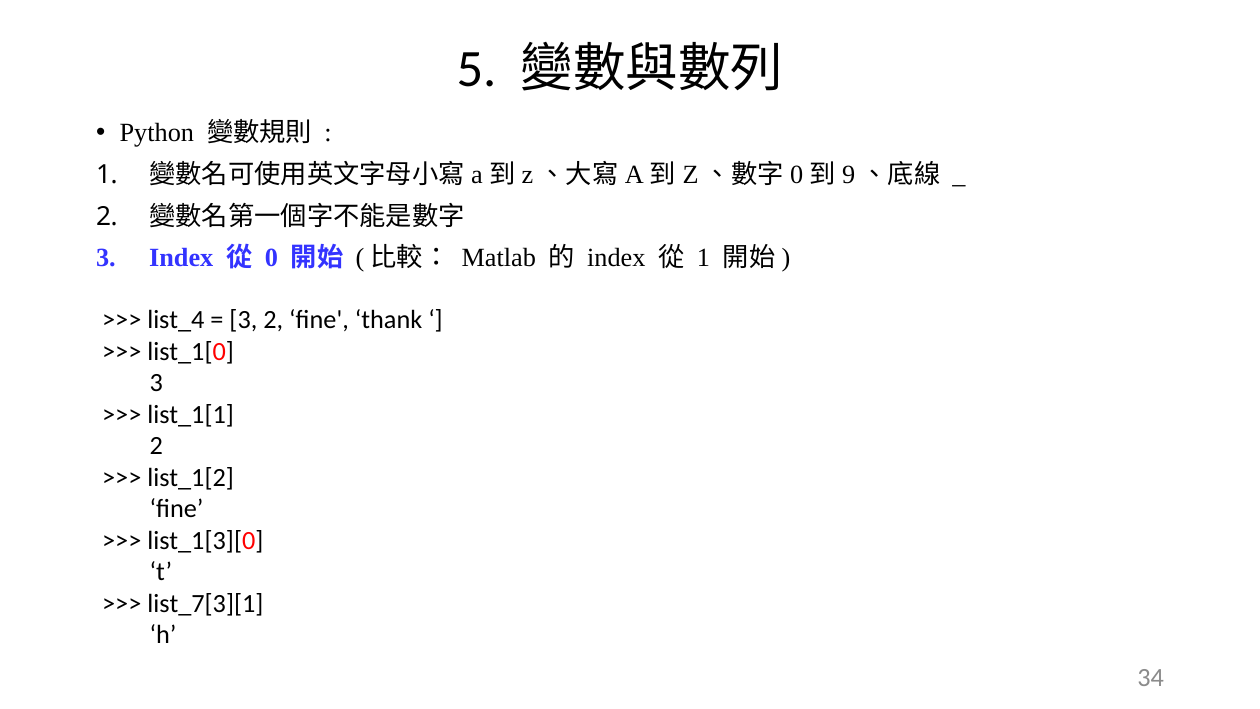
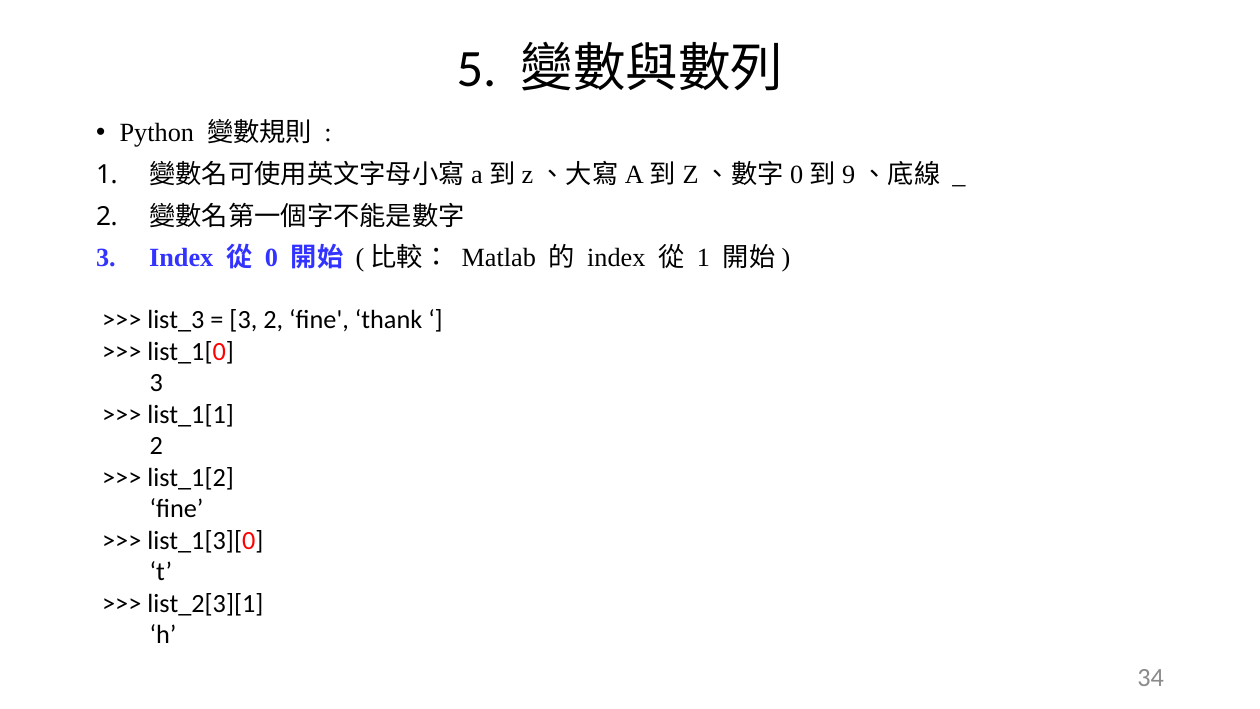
list_4: list_4 -> list_3 (176, 320)
list_7[3][1: list_7[3][1 -> list_2[3][1 (205, 603)
